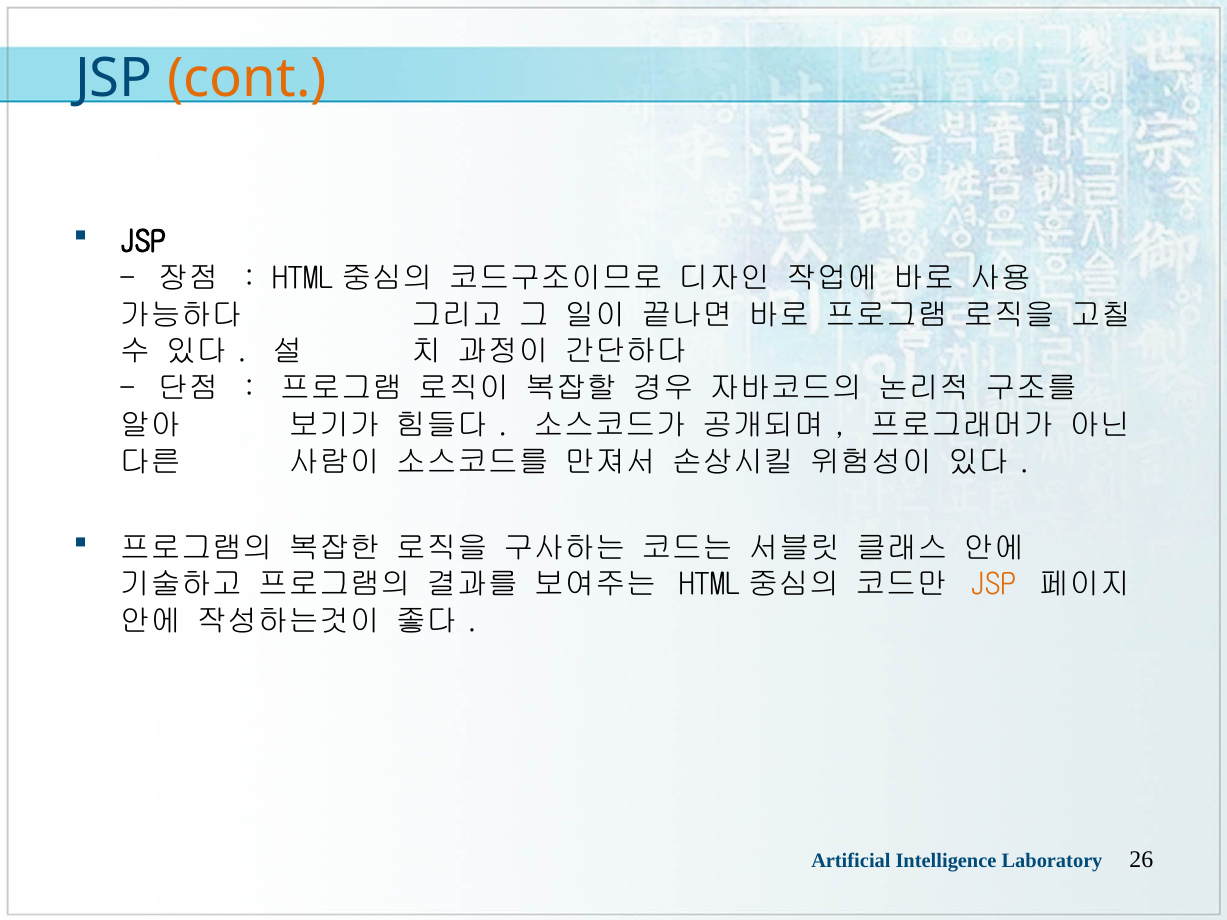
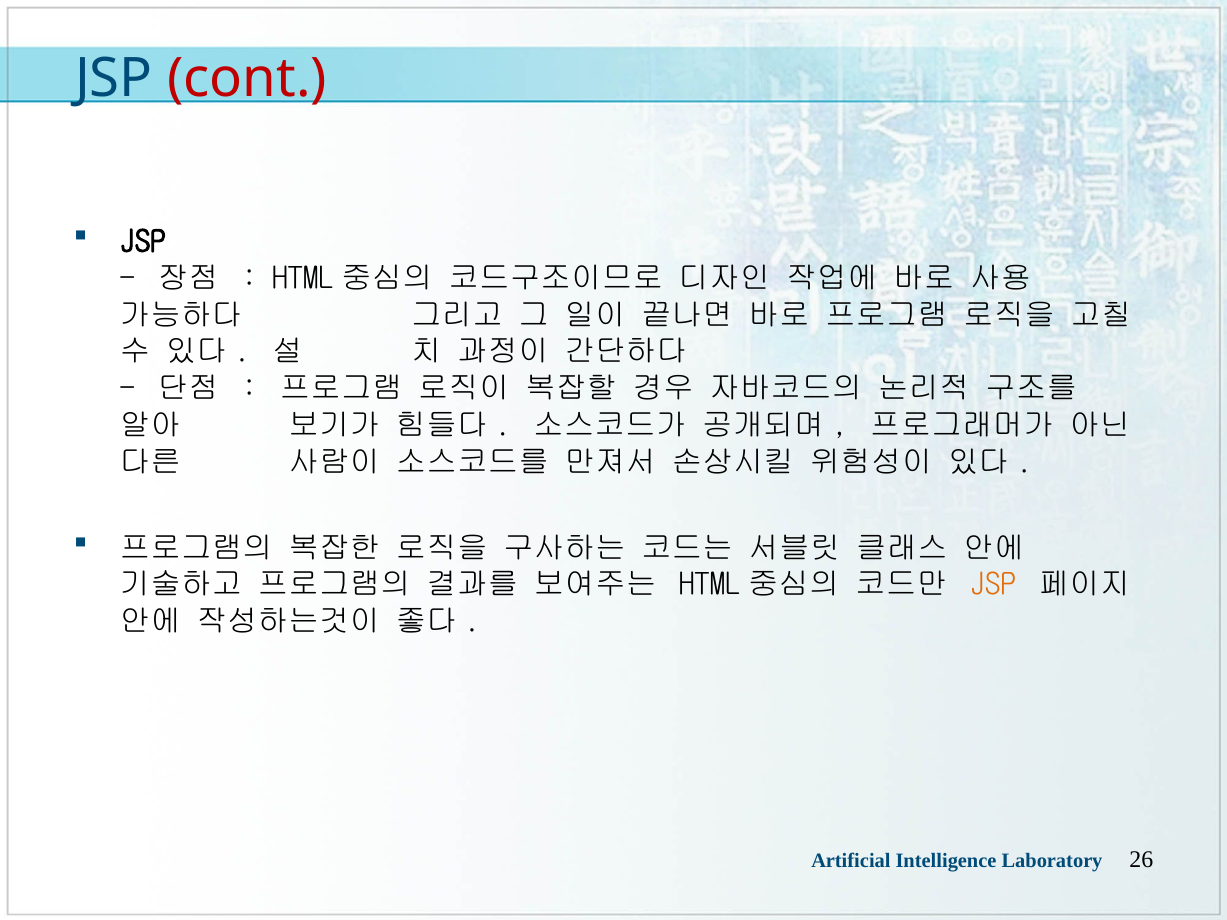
cont colour: orange -> red (247, 78)
